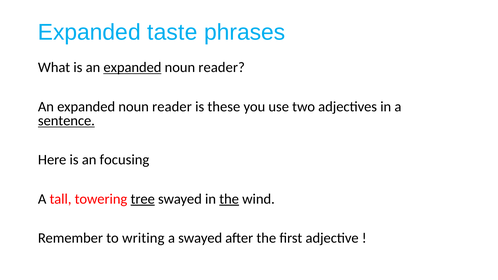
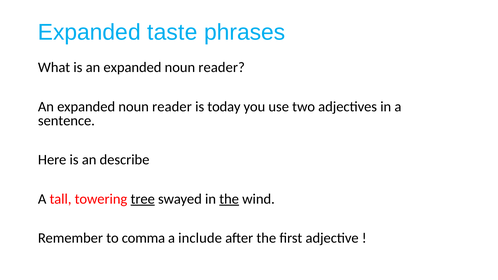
expanded underline: present -> none (132, 67)
these: these -> today (224, 107)
sentence underline: present -> none (66, 121)
focusing: focusing -> describe (125, 160)
writing: writing -> comma (143, 238)
a swayed: swayed -> include (200, 238)
